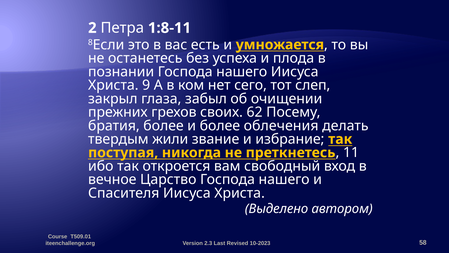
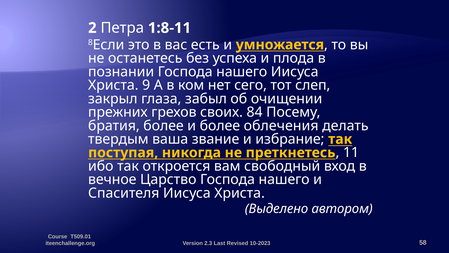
62: 62 -> 84 (255, 112)
жили: жили -> ваша (170, 139)
